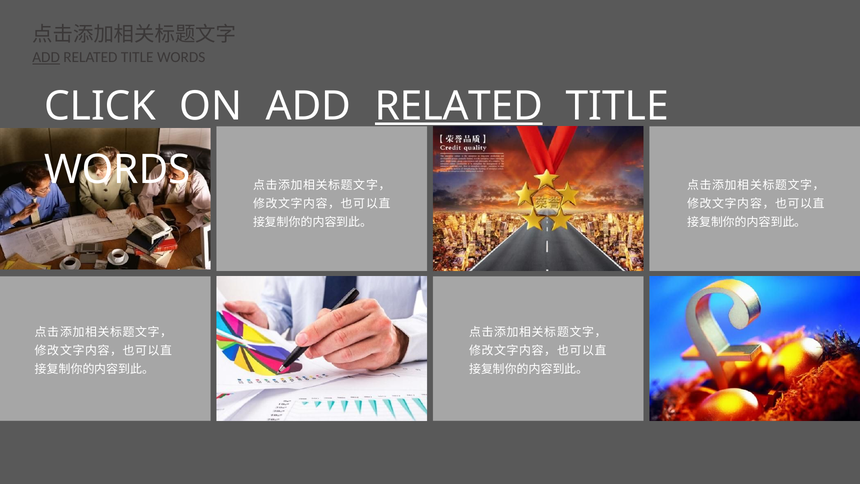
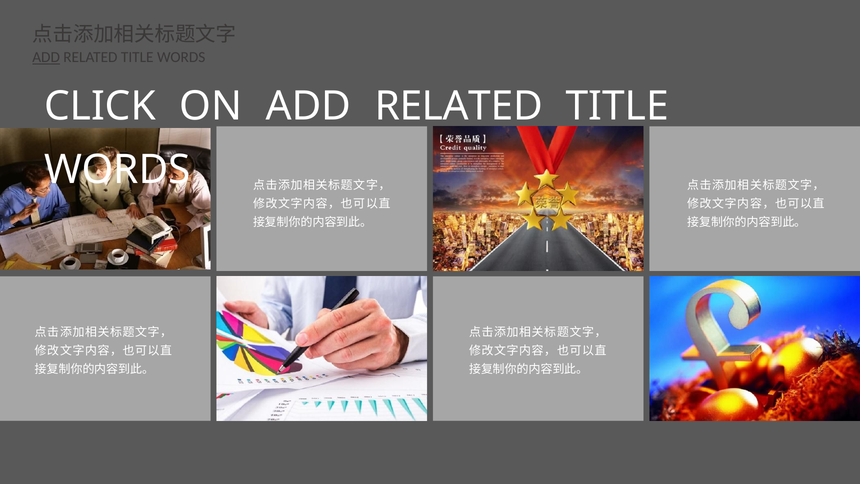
RELATED underline: present -> none (459, 106)
